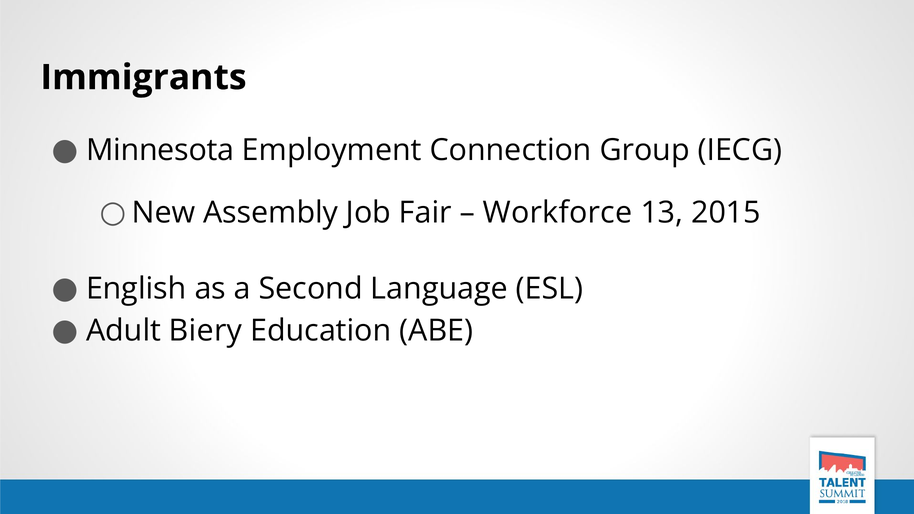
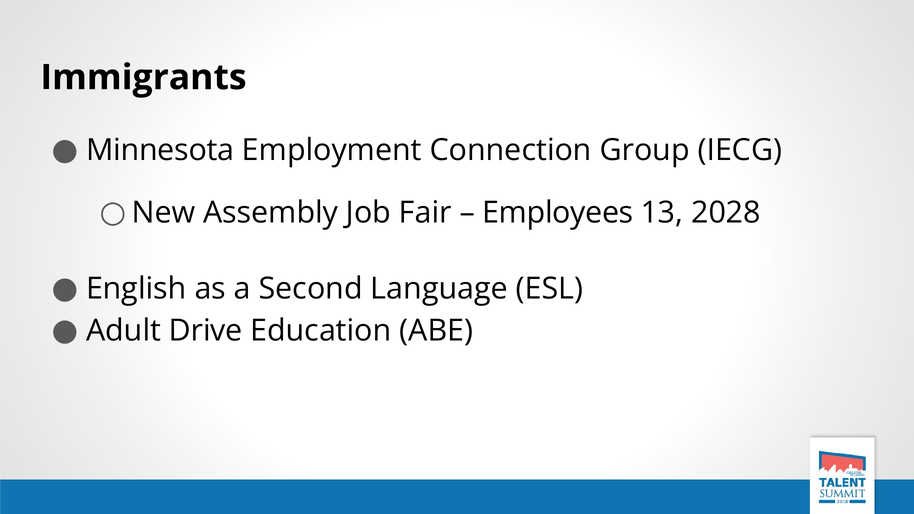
Workforce: Workforce -> Employees (558, 213)
2015: 2015 -> 2028 (726, 213)
Biery: Biery -> Drive (206, 331)
